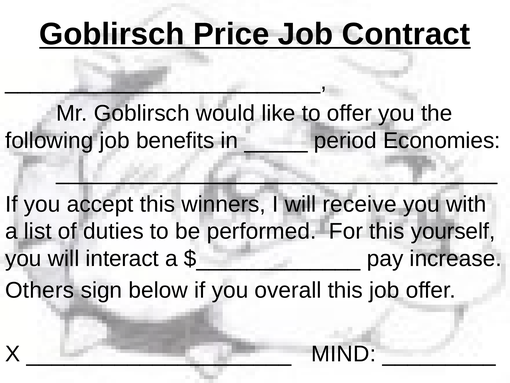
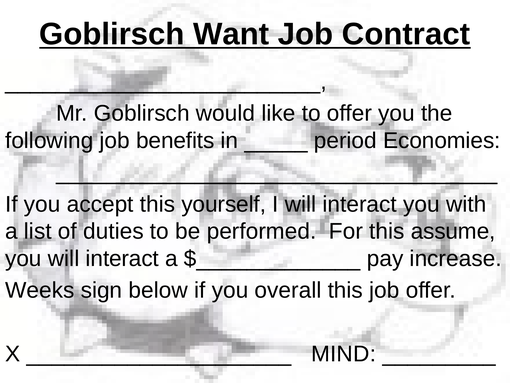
Price: Price -> Want (231, 34)
winners: winners -> yourself (224, 204)
I will receive: receive -> interact (360, 204)
yourself: yourself -> assume (453, 231)
Others: Others -> Weeks (40, 290)
